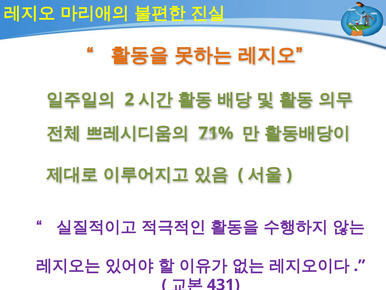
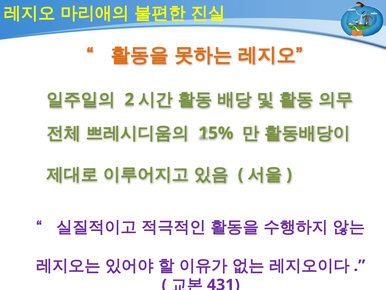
71%: 71% -> 15% (216, 133)
